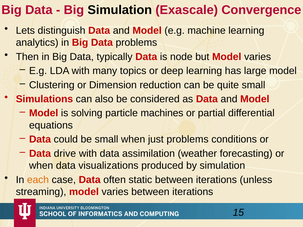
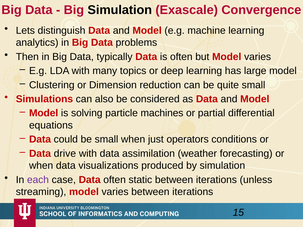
is node: node -> often (181, 57)
just problems: problems -> operators (188, 140)
each colour: orange -> purple (38, 180)
